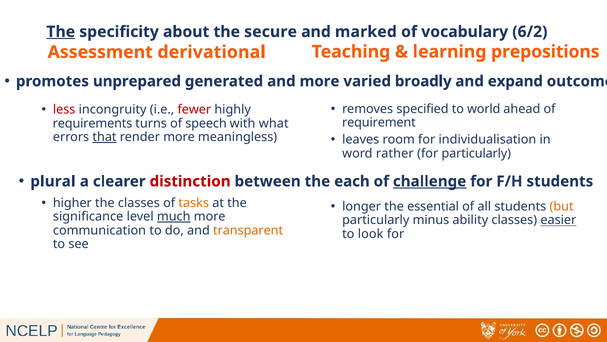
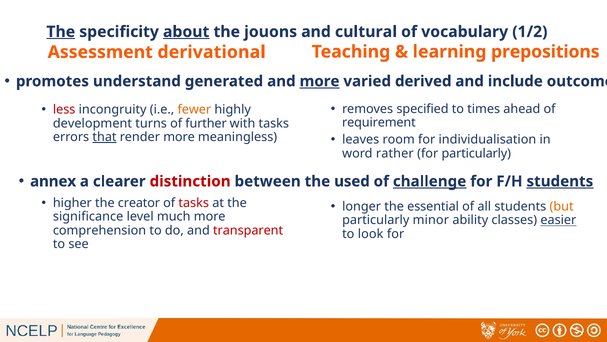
about underline: none -> present (186, 32)
secure: secure -> jouons (271, 32)
marked: marked -> cultural (366, 32)
6/2: 6/2 -> 1/2 (530, 32)
unprepared: unprepared -> understand (137, 81)
more underline: none -> present (320, 81)
broadly: broadly -> derived (423, 81)
expand: expand -> include (515, 81)
world: world -> times (484, 109)
fewer colour: red -> orange (194, 110)
requirements: requirements -> development (92, 123)
speech: speech -> further (206, 123)
with what: what -> tasks (274, 123)
plural: plural -> annex (53, 181)
each: each -> used (352, 181)
students underline: none -> present (560, 181)
the classes: classes -> creator (139, 203)
tasks colour: orange -> red (194, 203)
much underline: present -> none (174, 216)
minus: minus -> minor (431, 220)
communication: communication -> comprehension (100, 230)
transparent colour: orange -> red (248, 230)
